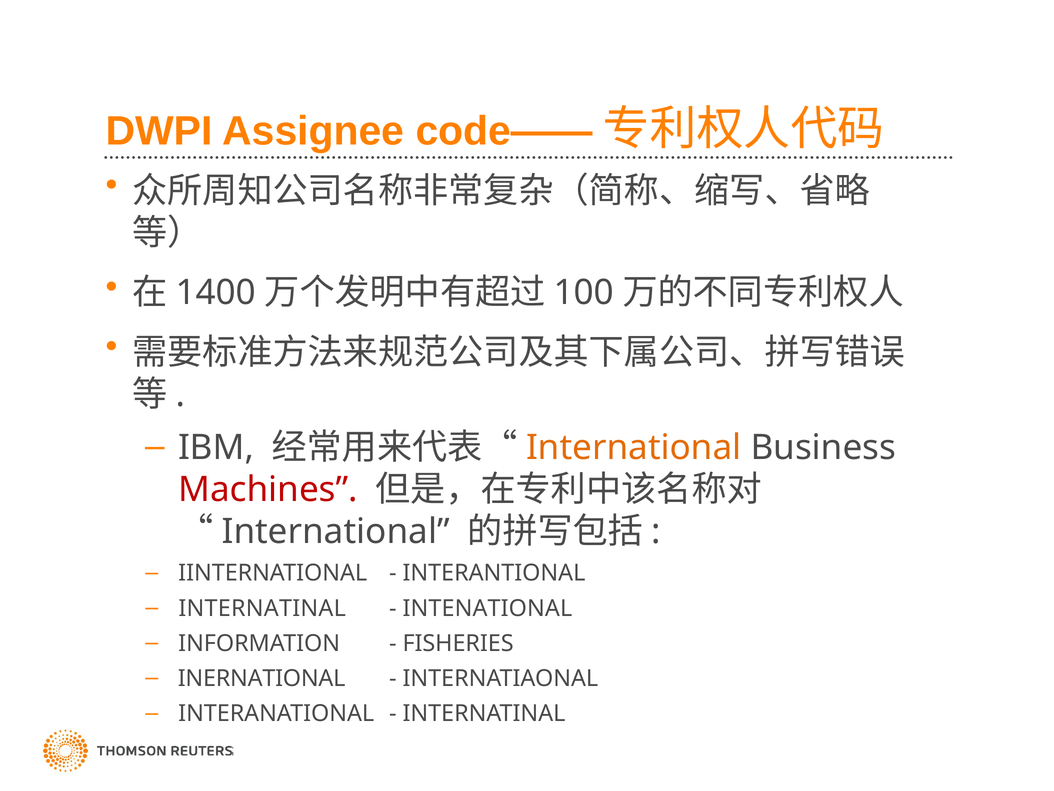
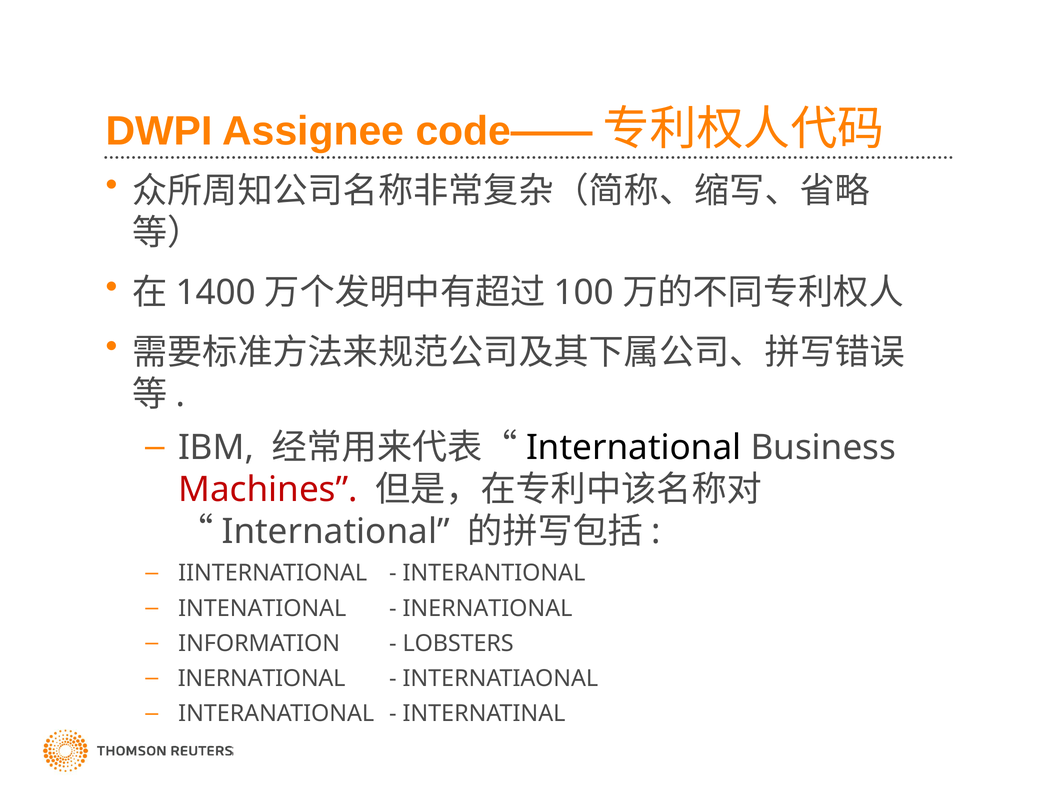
International colour: orange -> black (634, 447)
INTERNATINAL: INTERNATINAL -> INTENATIONAL (262, 608)
INTENATIONAL: INTENATIONAL -> INERNATIONAL (487, 608)
FISHERIES: FISHERIES -> LOBSTERS (458, 643)
